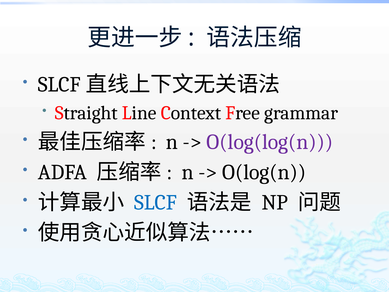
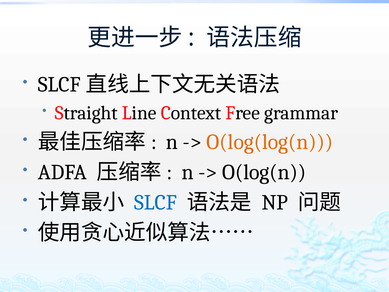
O(log(log(n colour: purple -> orange (270, 142)
